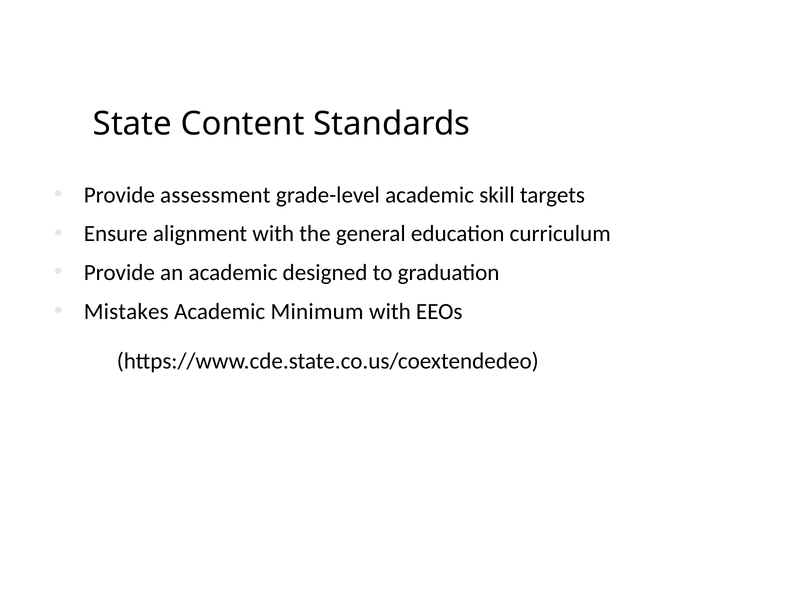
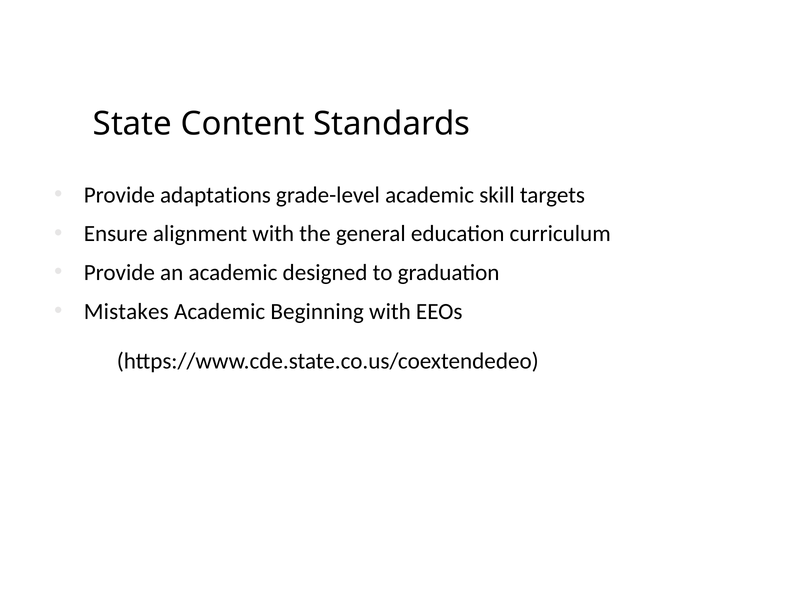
assessment: assessment -> adaptations (215, 195)
Minimum: Minimum -> Beginning (317, 311)
